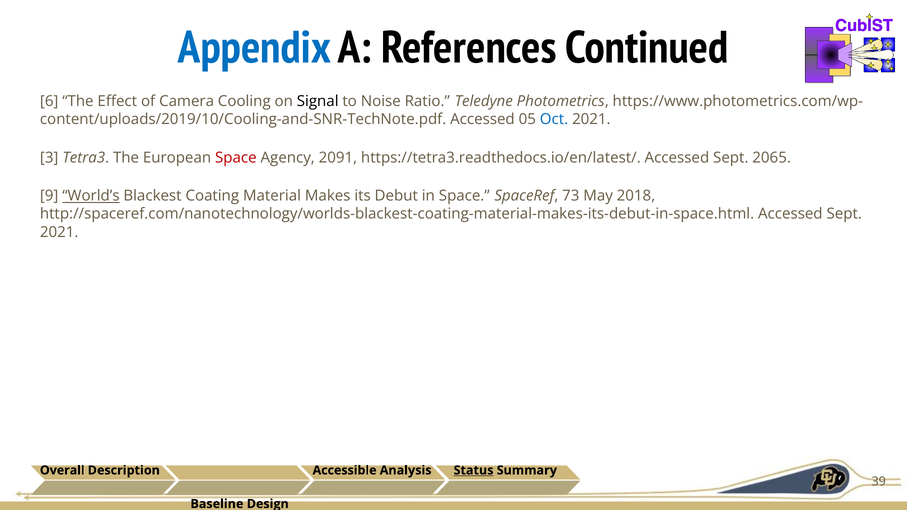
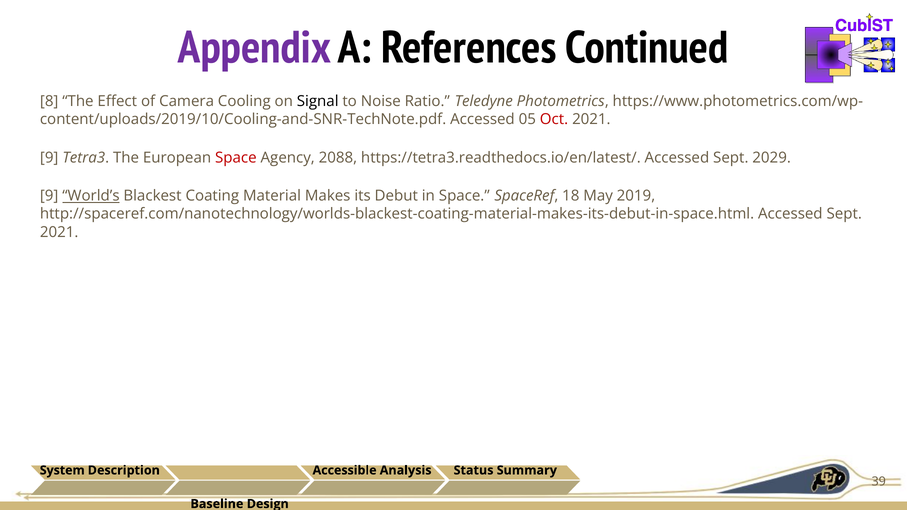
Appendix colour: blue -> purple (254, 48)
6: 6 -> 8 (49, 101)
Oct colour: blue -> red (554, 119)
3: 3 -> 9 (49, 158)
2091: 2091 -> 2088 (338, 158)
2065: 2065 -> 2029 (772, 158)
73: 73 -> 18 (571, 196)
2018: 2018 -> 2019 (636, 196)
Overall: Overall -> System (62, 470)
Status underline: present -> none (474, 470)
